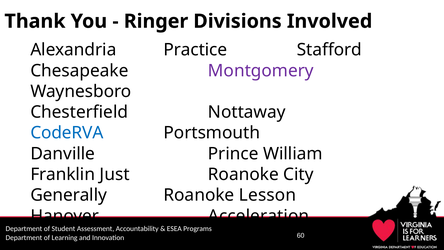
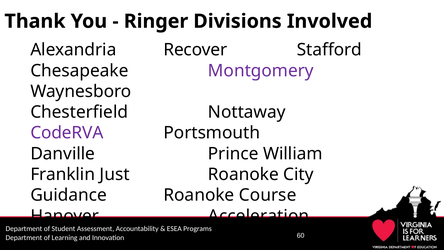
Practice: Practice -> Recover (195, 50)
CodeRVA colour: blue -> purple (67, 133)
Generally: Generally -> Guidance (69, 195)
Lesson: Lesson -> Course (268, 195)
